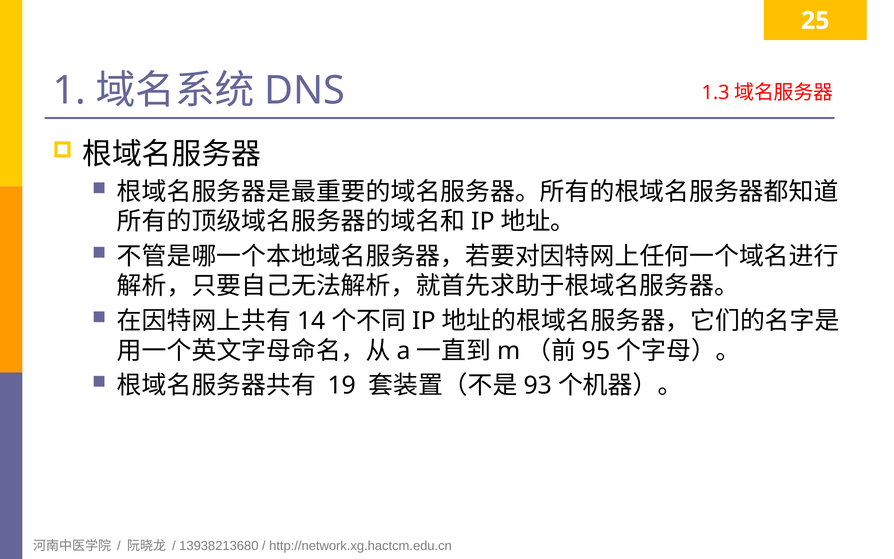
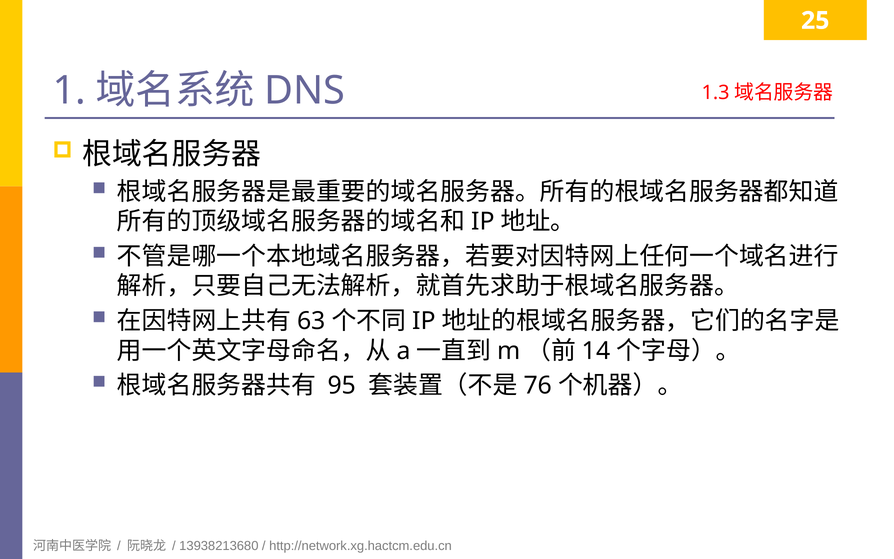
14: 14 -> 63 (311, 321)
95: 95 -> 14 (596, 351)
19: 19 -> 95 (342, 385)
93: 93 -> 76 (538, 385)
